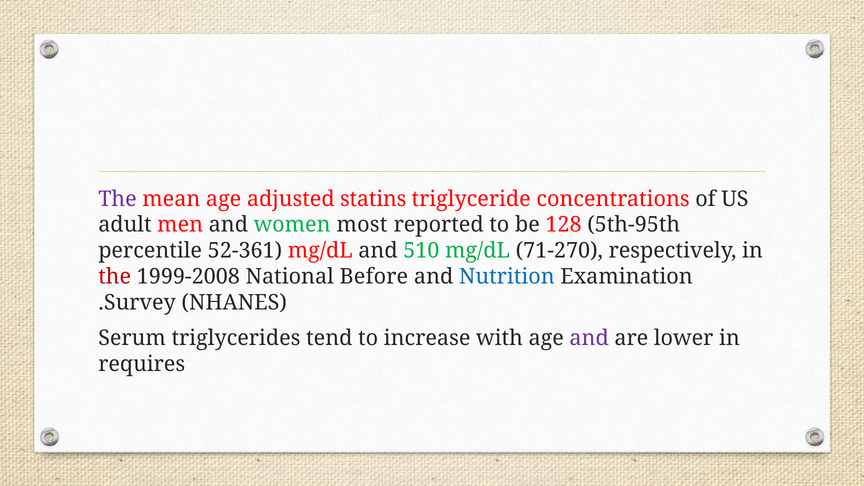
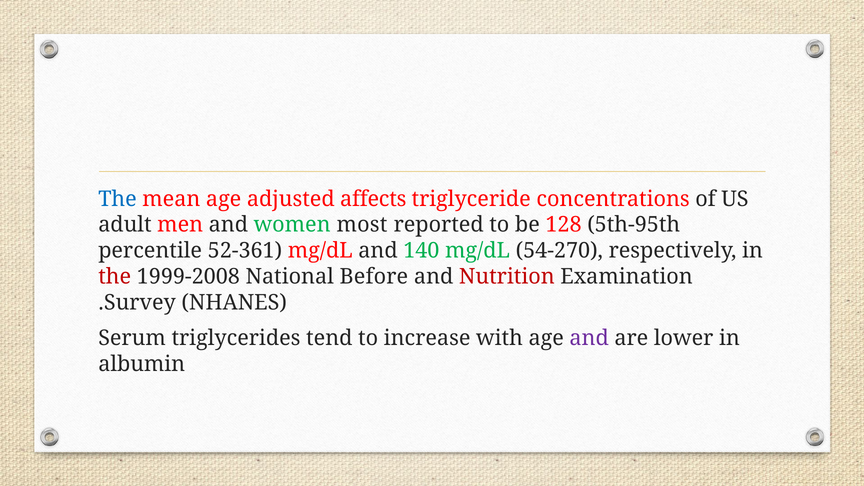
The colour: purple -> blue (118, 199)
statins: statins -> affects (373, 199)
510: 510 -> 140 (421, 251)
71-270: 71-270 -> 54-270 (559, 251)
Nutrition colour: blue -> red (507, 277)
requires: requires -> albumin (142, 364)
